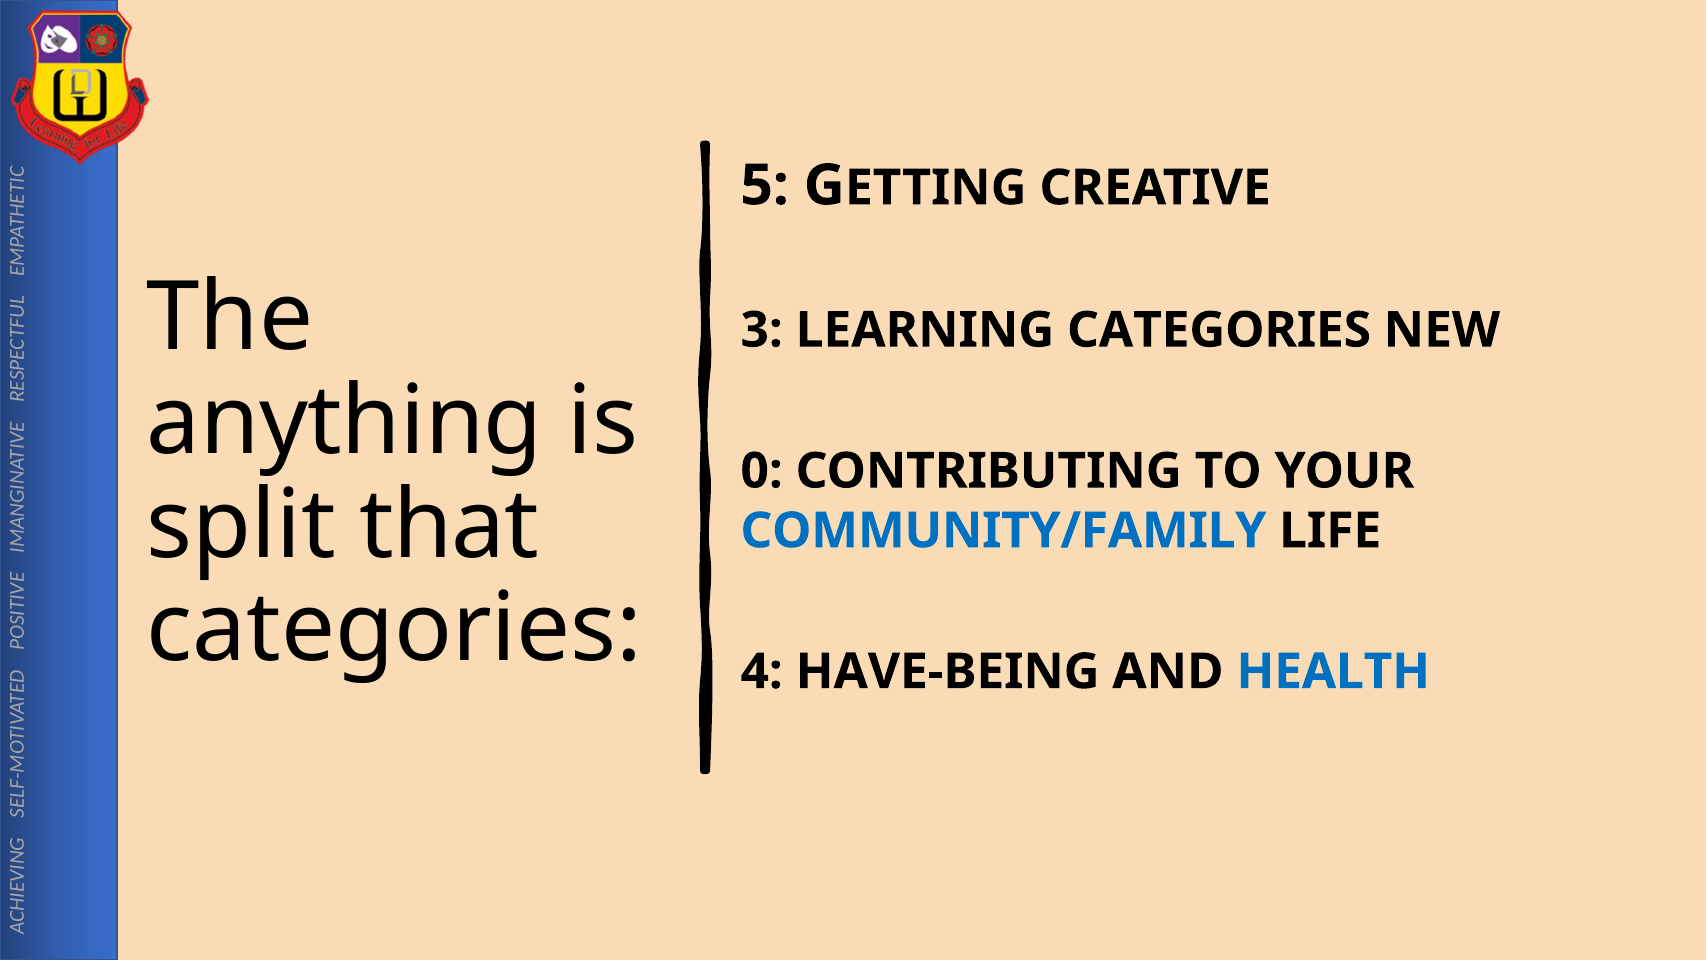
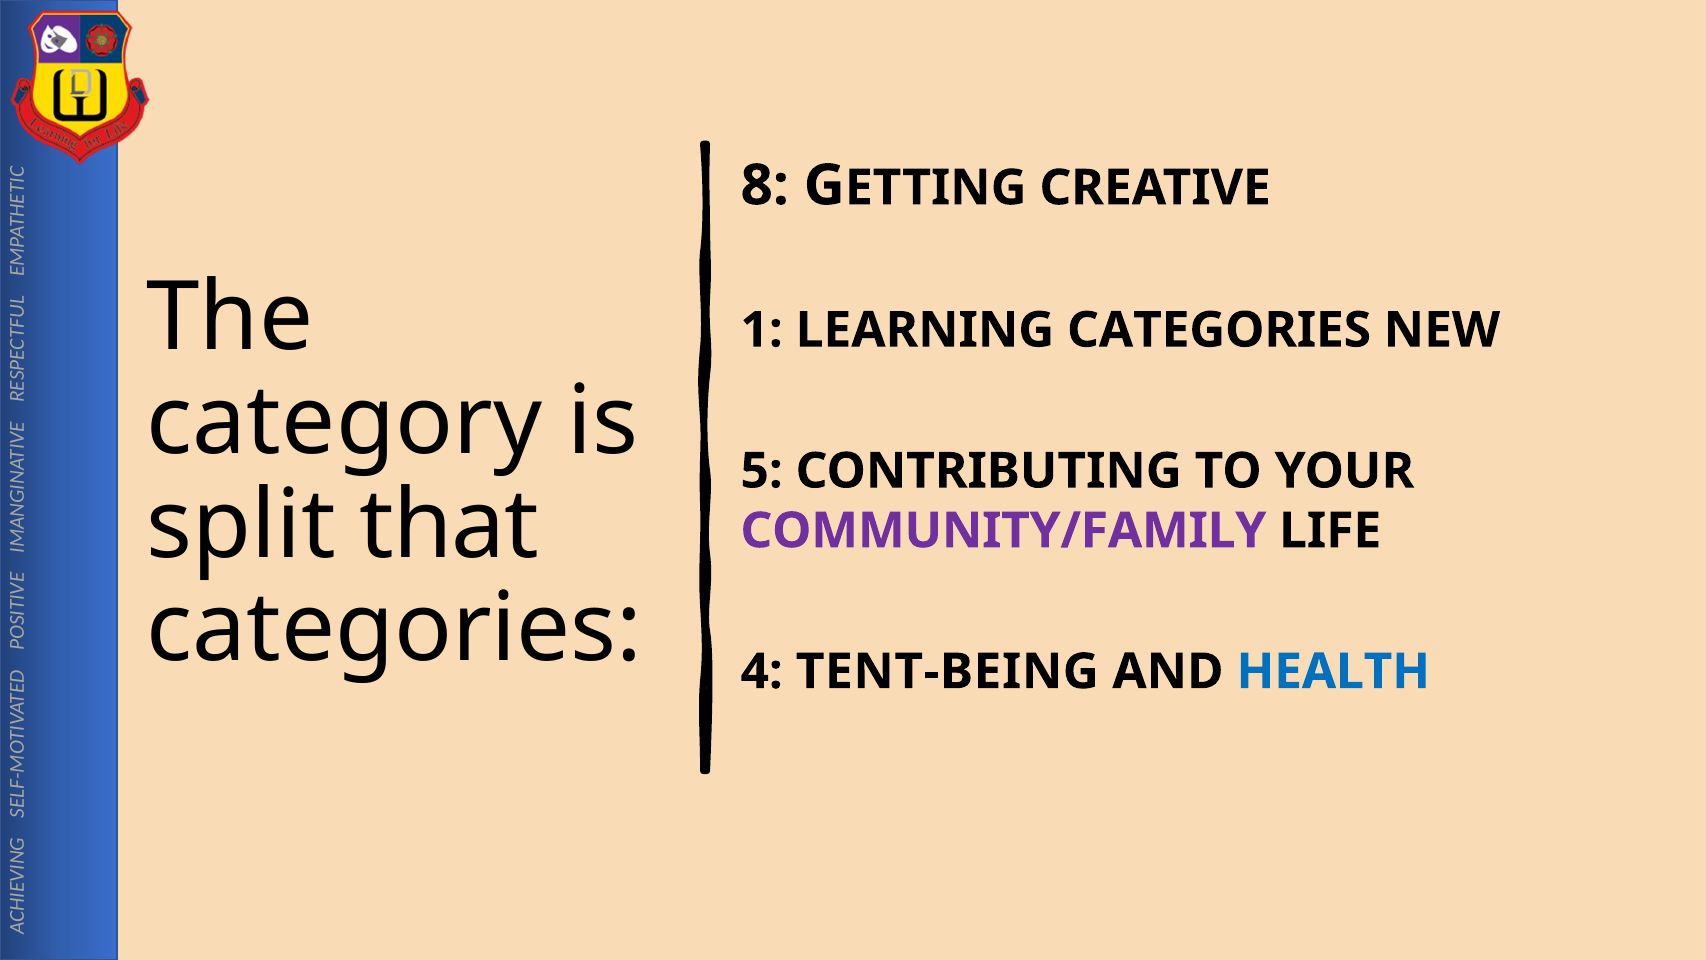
5: 5 -> 8 (765, 185)
3: 3 -> 1 (762, 330)
anything: anything -> category (345, 422)
0: 0 -> 5 (762, 471)
COMMUNITY/FAMILY colour: blue -> purple (1003, 531)
HAVE-BEING: HAVE-BEING -> TENT-BEING (947, 671)
